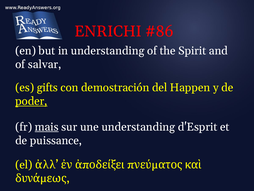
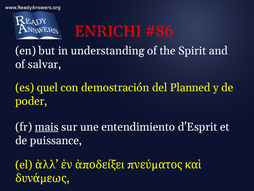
gifts: gifts -> quel (47, 87)
Happen: Happen -> Planned (190, 87)
poder underline: present -> none (31, 101)
une understanding: understanding -> entendimiento (138, 127)
